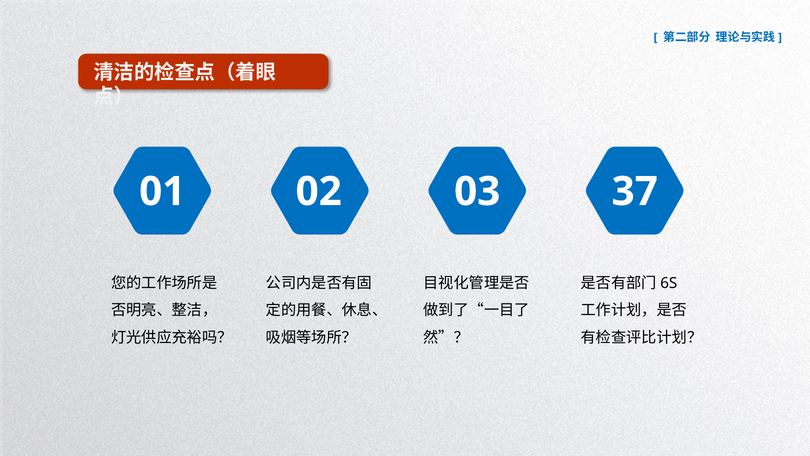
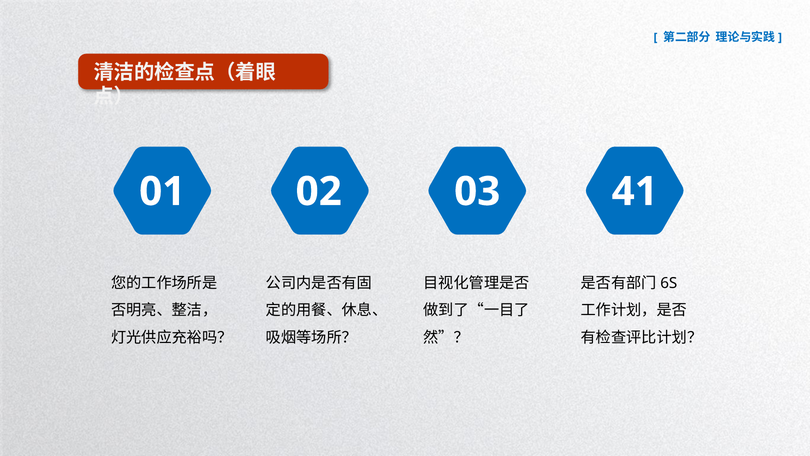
37: 37 -> 41 (635, 191)
